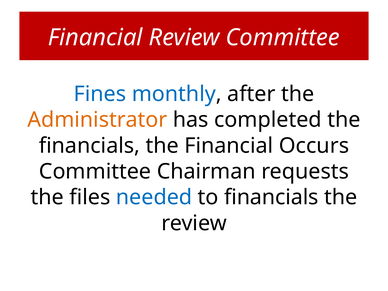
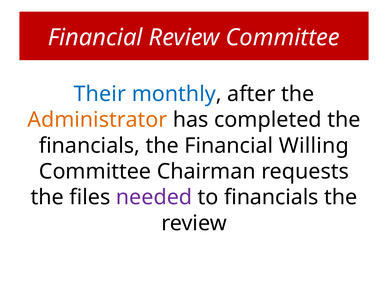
Fines: Fines -> Their (100, 94)
Occurs: Occurs -> Willing (314, 146)
needed colour: blue -> purple (154, 197)
